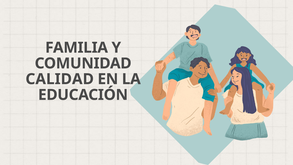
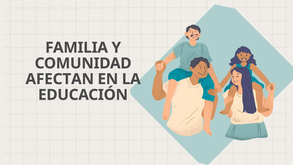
CALIDAD: CALIDAD -> AFECTAN (60, 79)
